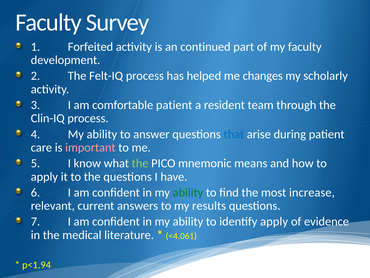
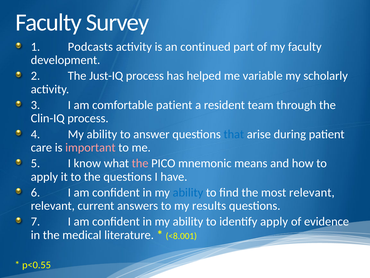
Forfeited: Forfeited -> Podcasts (90, 47)
Felt-IQ: Felt-IQ -> Just-IQ (106, 76)
changes: changes -> variable (263, 76)
the colour: light green -> pink (140, 163)
ability colour: green -> blue (188, 192)
most increase: increase -> relevant (312, 192)
<4.061: <4.061 -> <8.001 (181, 236)
p<1.94: p<1.94 -> p<0.55 (37, 265)
